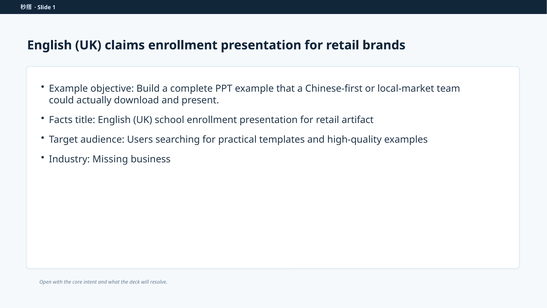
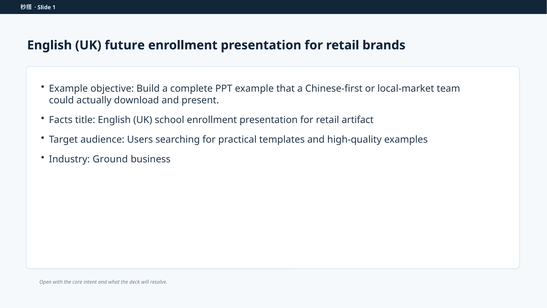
claims: claims -> future (125, 45)
Missing: Missing -> Ground (110, 159)
